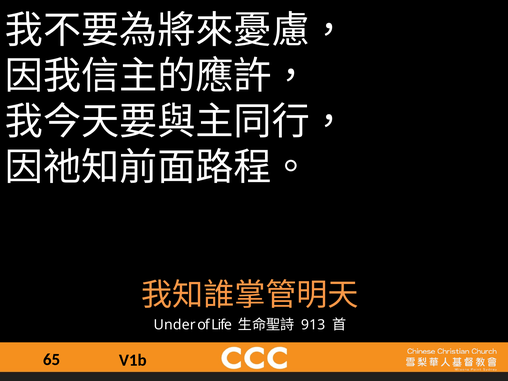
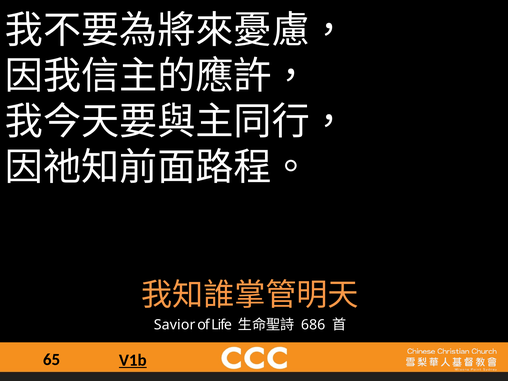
Under: Under -> Savior (175, 325)
913: 913 -> 686 (313, 325)
V1b underline: none -> present (133, 360)
